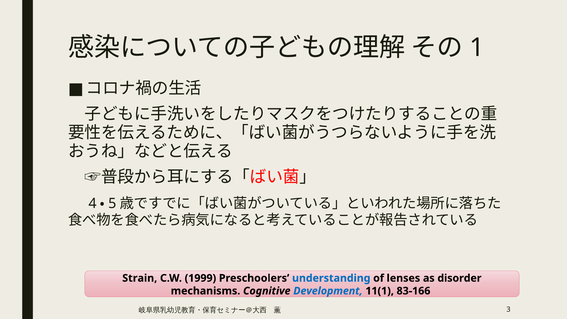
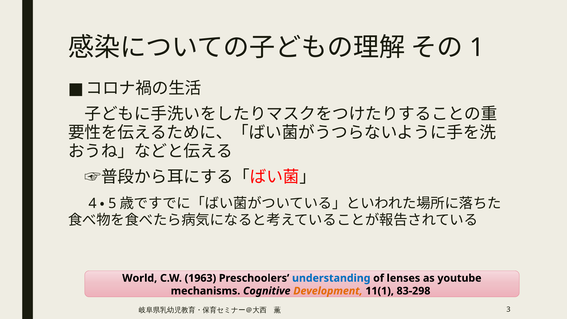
Strain: Strain -> World (140, 278)
1999: 1999 -> 1963 (200, 278)
disorder: disorder -> youtube (459, 278)
Development colour: blue -> orange (328, 291)
83-166: 83-166 -> 83-298 (413, 291)
